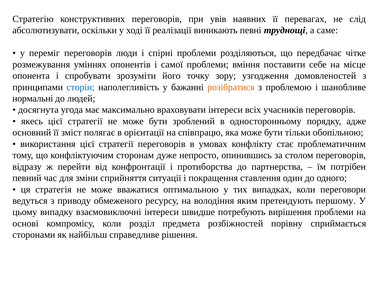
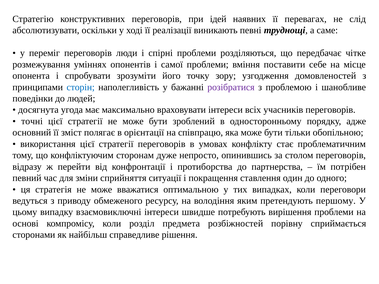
увів: увів -> ідей (218, 19)
розібратися colour: orange -> purple (231, 87)
нормальні: нормальні -> поведінки (33, 99)
якесь: якесь -> точні (32, 121)
